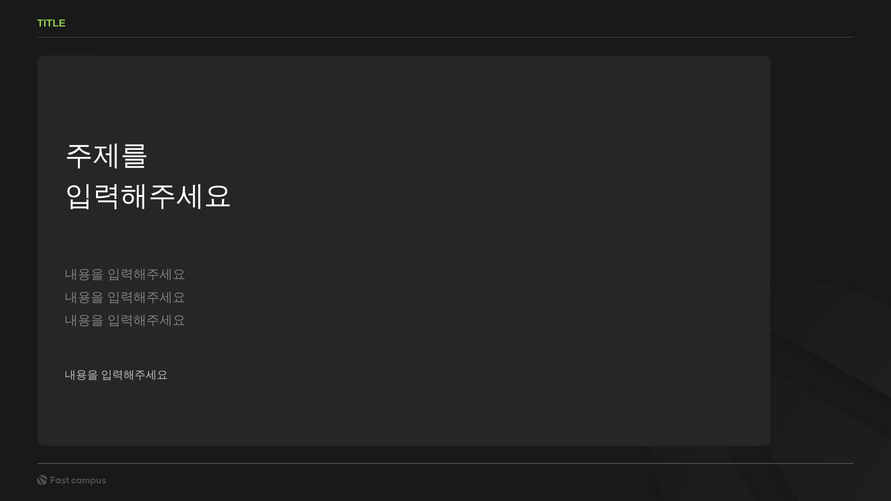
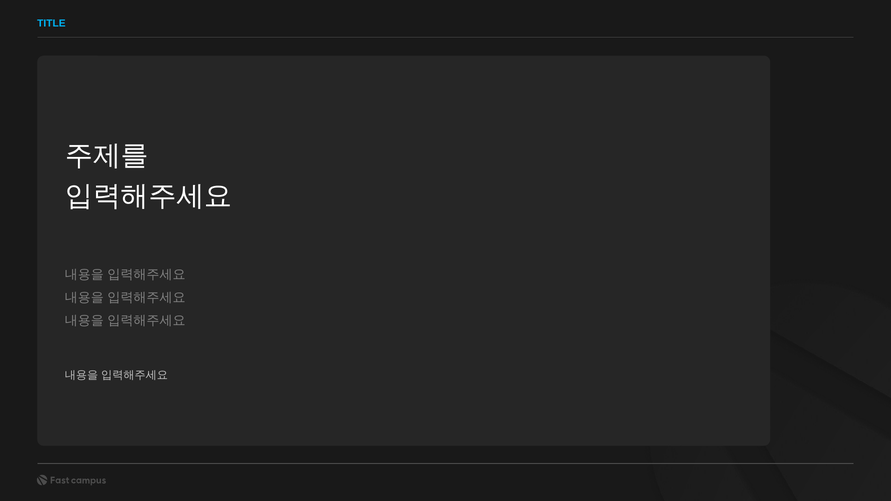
TITLE colour: light green -> light blue (51, 24)
